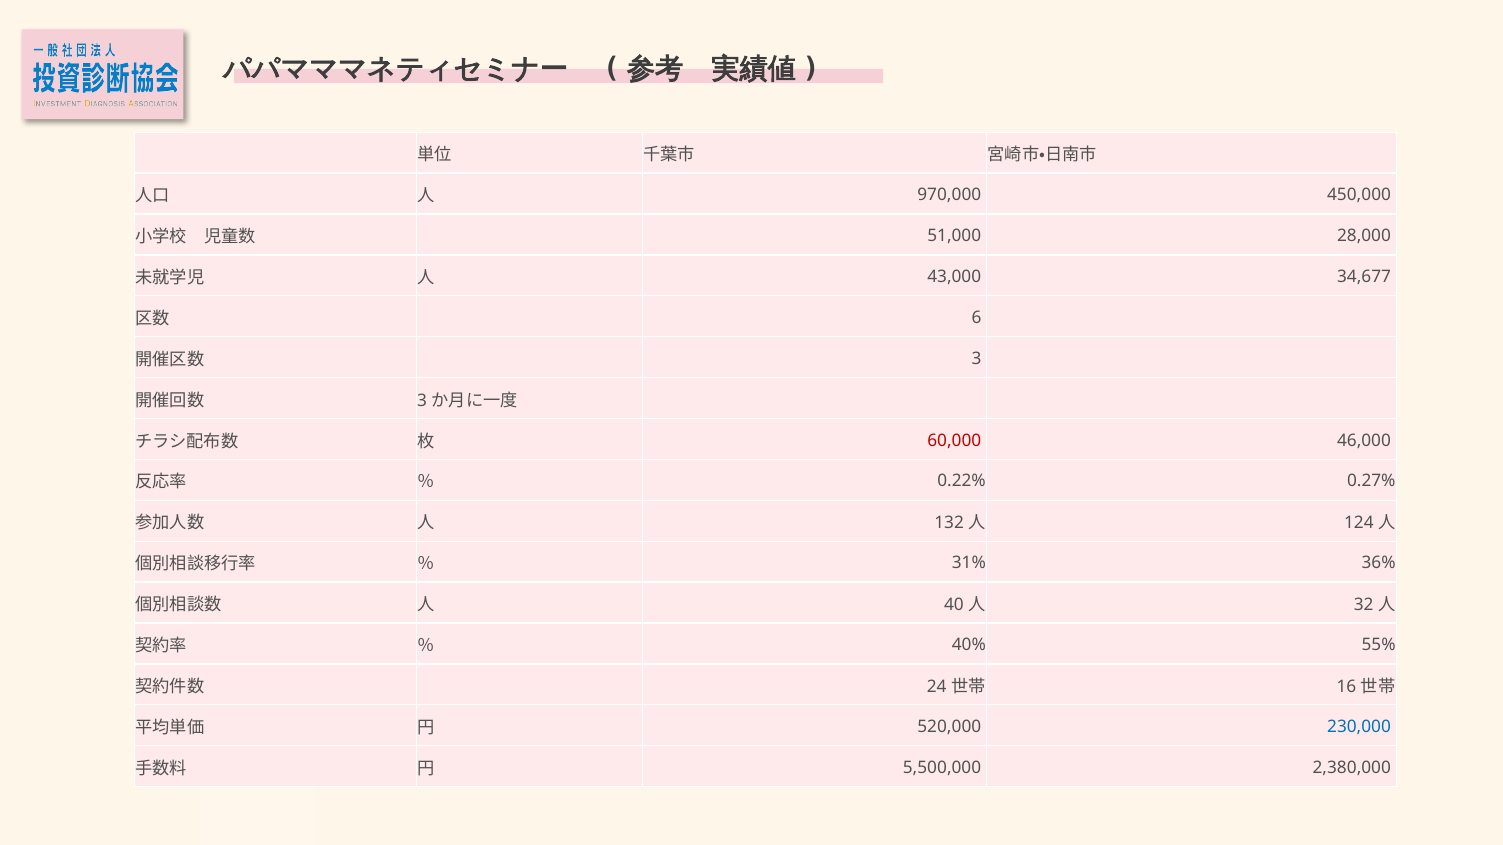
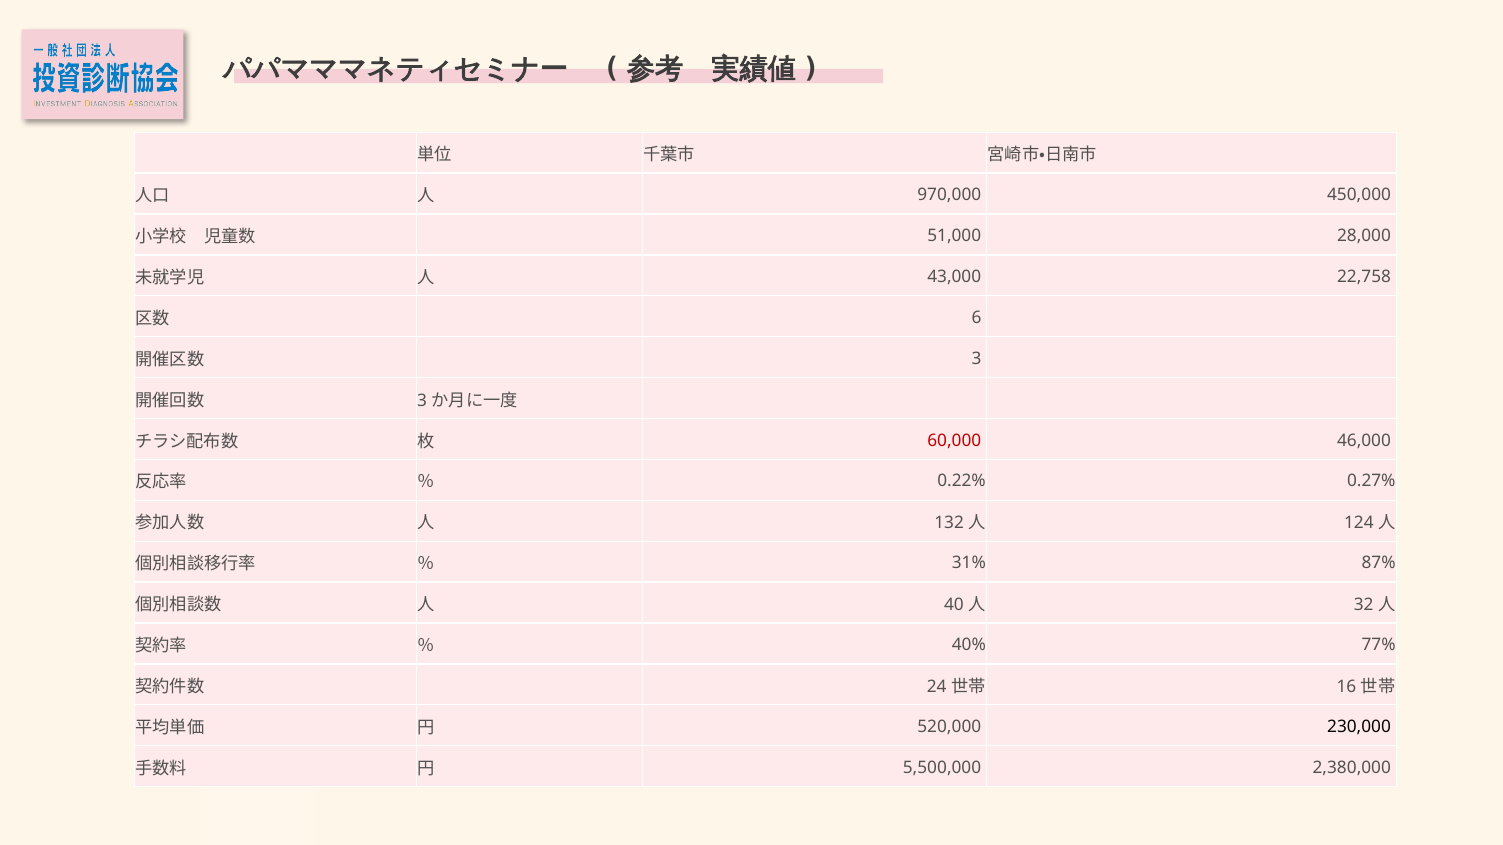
34,677: 34,677 -> 22,758 (1364, 277)
36%: 36% -> 87% (1379, 563)
55%: 55% -> 77% (1379, 645)
230,000 colour: blue -> black (1359, 727)
